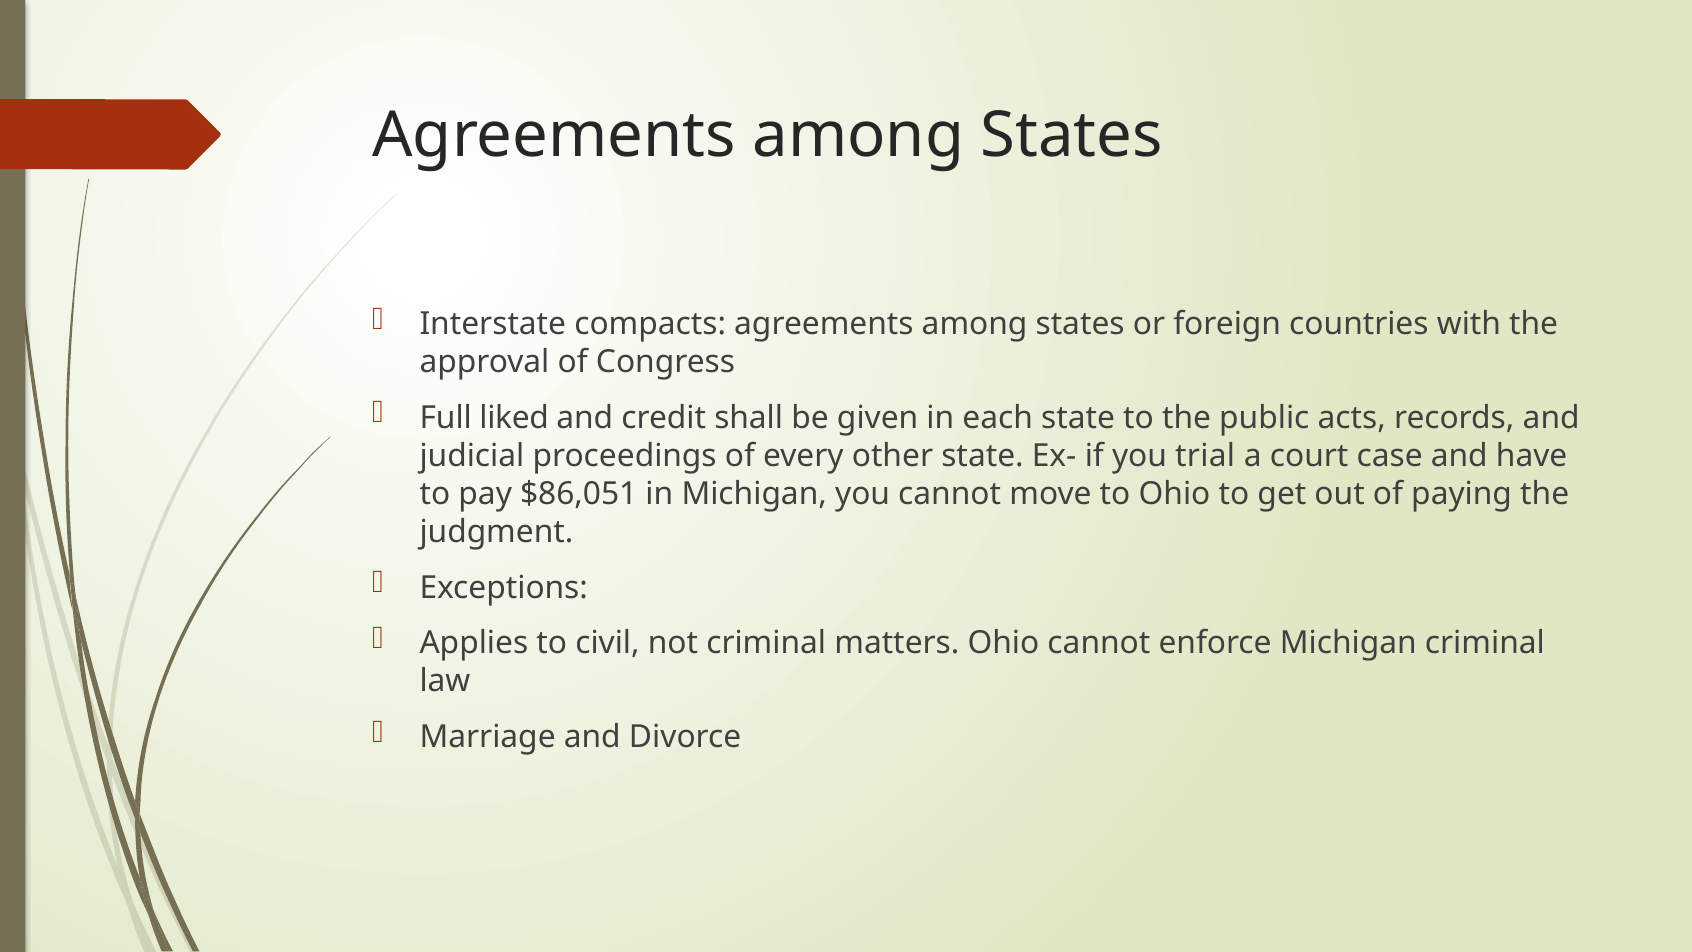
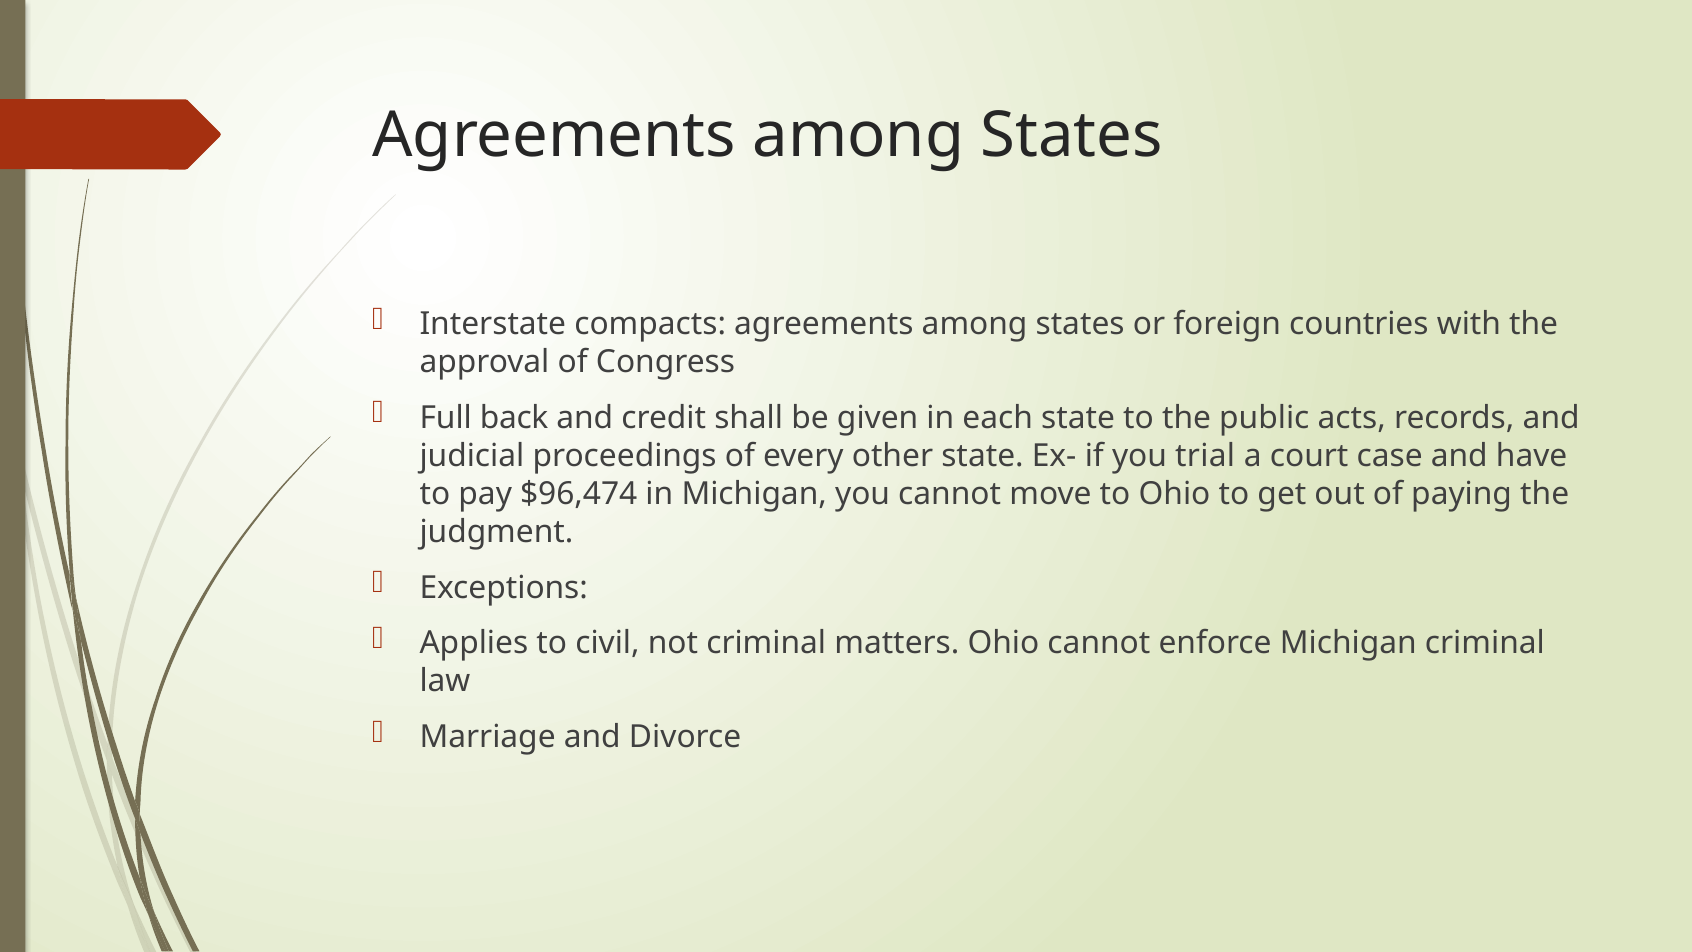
liked: liked -> back (514, 417)
$86,051: $86,051 -> $96,474 (579, 494)
